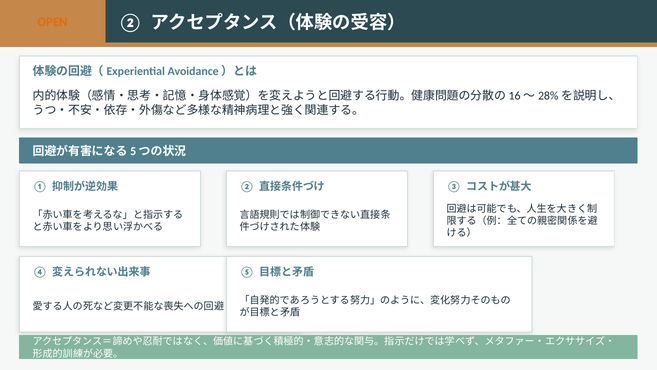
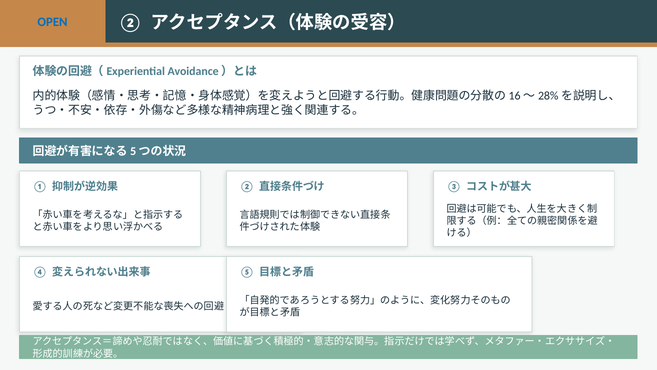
OPEN colour: orange -> blue (52, 22)
